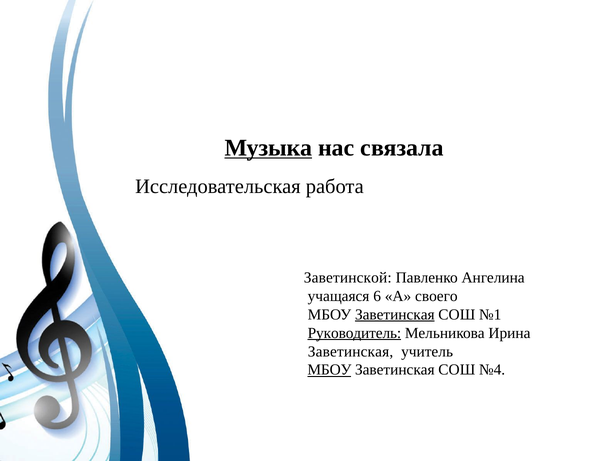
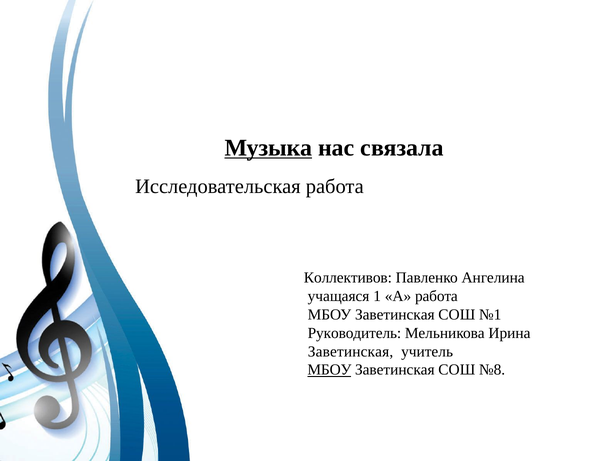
Заветинской: Заветинской -> Коллективов (348, 278)
6: 6 -> 1 (377, 296)
А своего: своего -> работа (436, 296)
Заветинская underline: present -> none (395, 315)
Руководитель underline: present -> none (354, 333)
№4: №4 -> №8 (492, 370)
